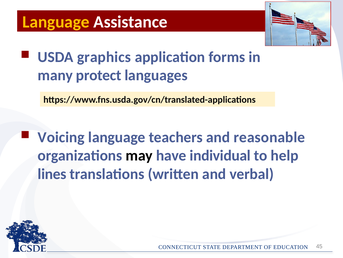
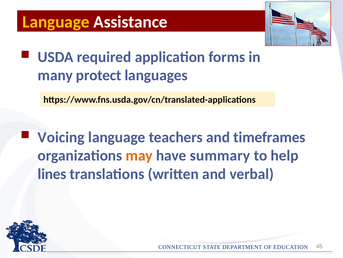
graphics: graphics -> required (104, 57)
reasonable: reasonable -> timeframes (270, 137)
may colour: black -> orange (139, 155)
individual: individual -> summary (220, 155)
